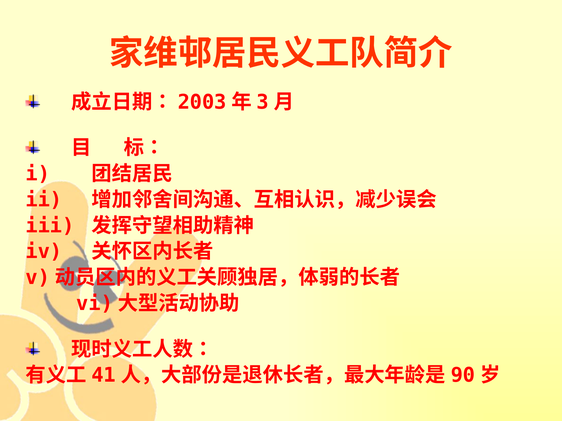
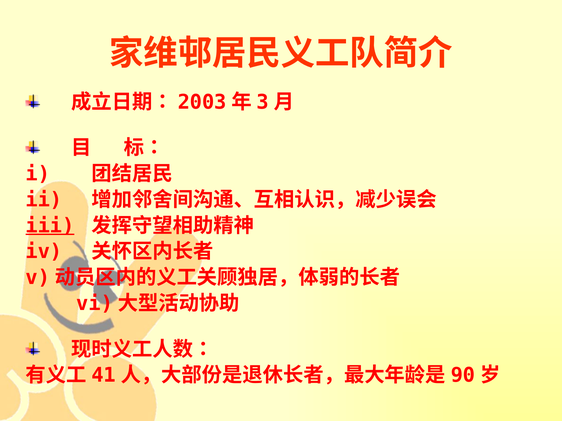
iii underline: none -> present (50, 226)
